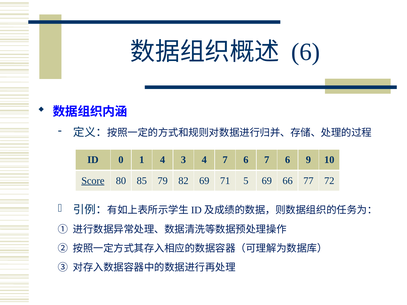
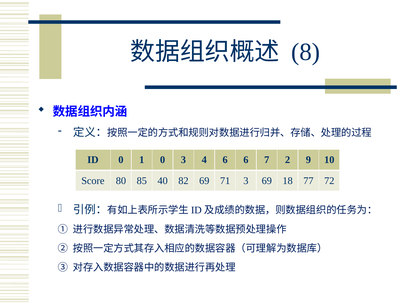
6: 6 -> 8 (306, 52)
1 4: 4 -> 0 (163, 160)
4 7: 7 -> 6 (225, 160)
6 7 6: 6 -> 2 (288, 160)
Score underline: present -> none (93, 181)
79: 79 -> 40 (163, 181)
71 5: 5 -> 3 (246, 181)
66: 66 -> 18 (288, 181)
